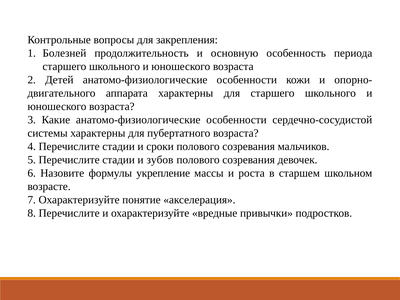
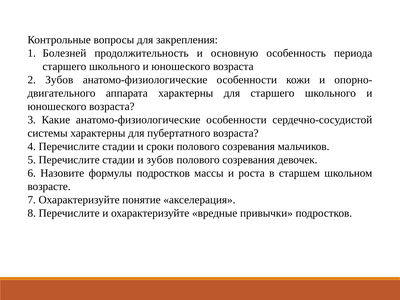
2 Детей: Детей -> Зубов (59, 80)
формулы укрепление: укрепление -> подростков (163, 173)
